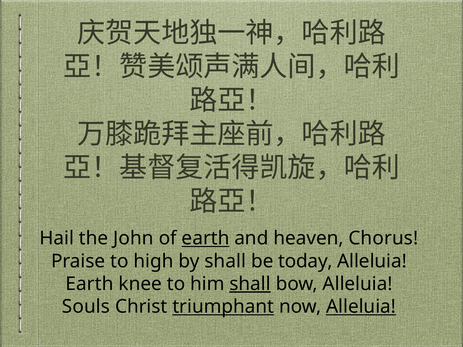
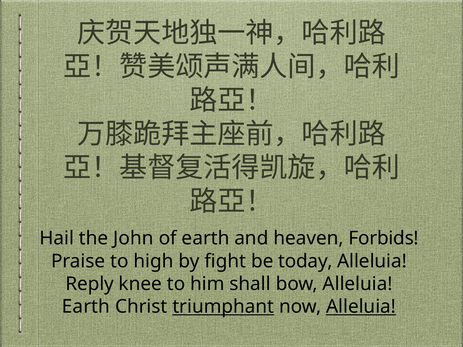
earth underline: present -> none (206, 238)
Chorus: Chorus -> Forbids (384, 238)
by shall: shall -> fight (225, 261)
Earth: Earth -> Reply (90, 284)
shall underline: present -> none (250, 284)
Souls: Souls -> Earth (86, 307)
